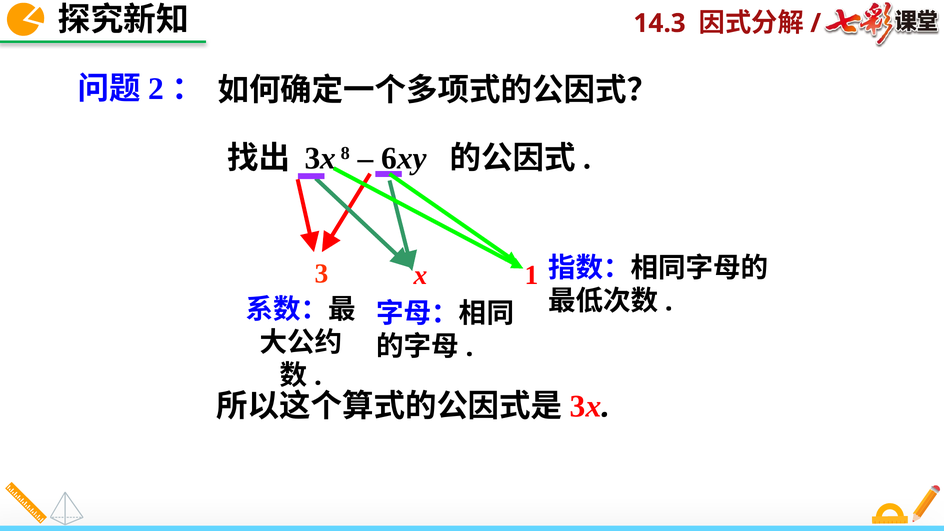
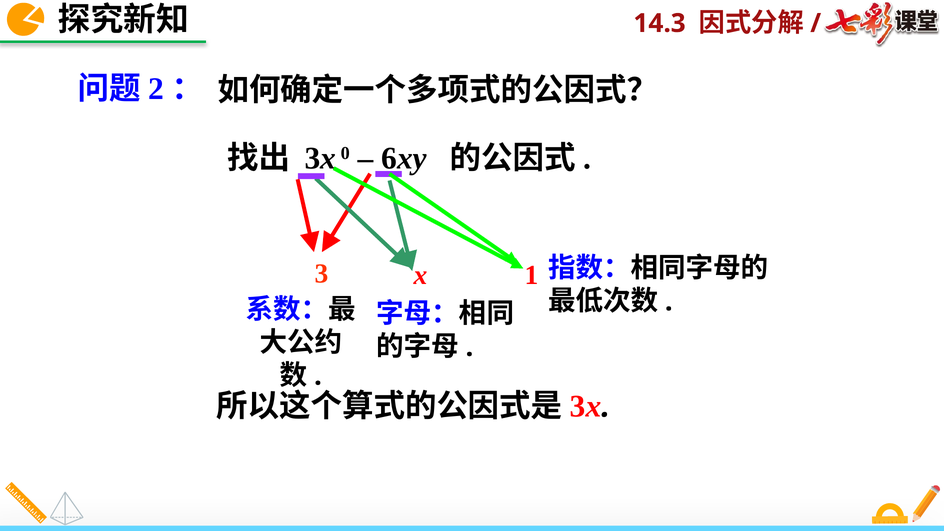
8: 8 -> 0 (345, 153)
